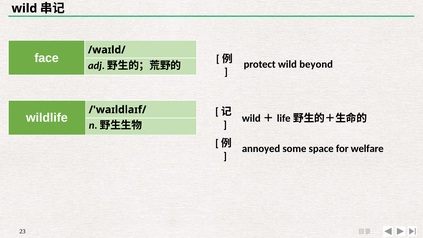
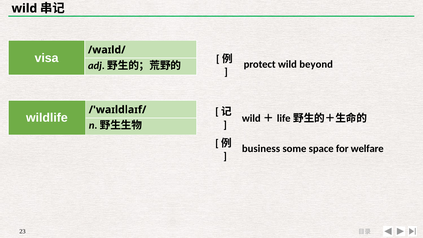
face: face -> visa (47, 58)
annoyed: annoyed -> business (261, 149)
